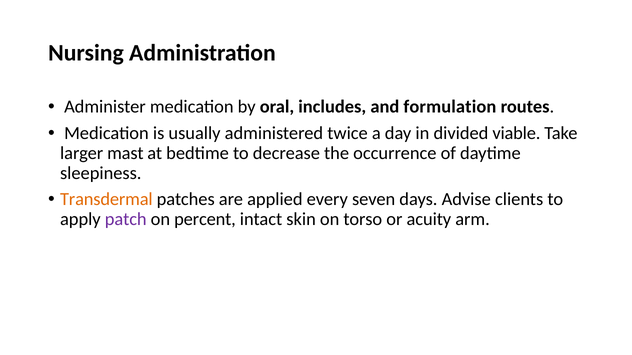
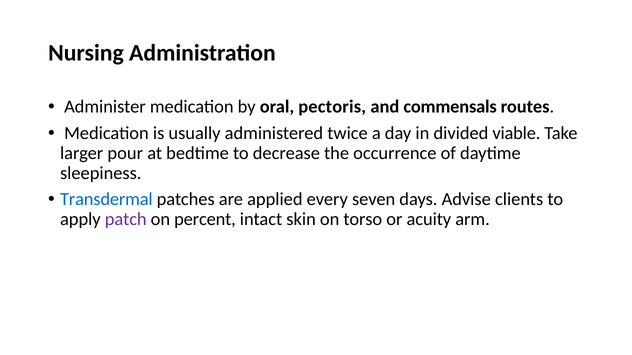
includes: includes -> pectoris (332, 107)
formulation: formulation -> commensals (450, 107)
mast: mast -> pour (125, 153)
Transdermal colour: orange -> blue (106, 200)
